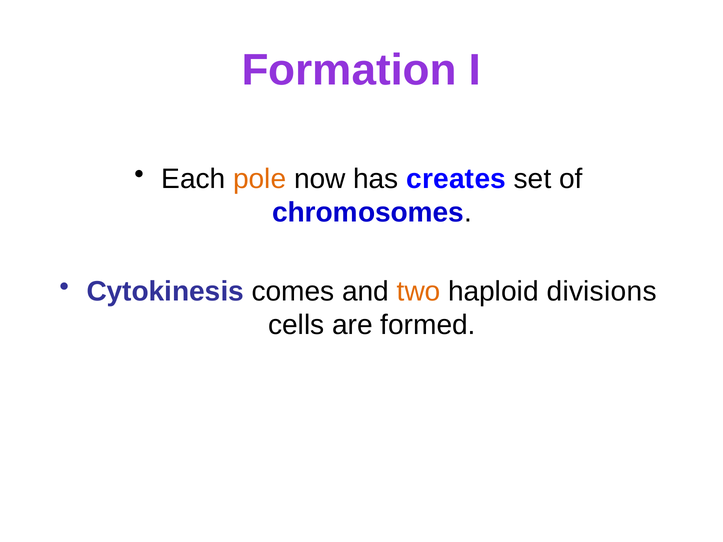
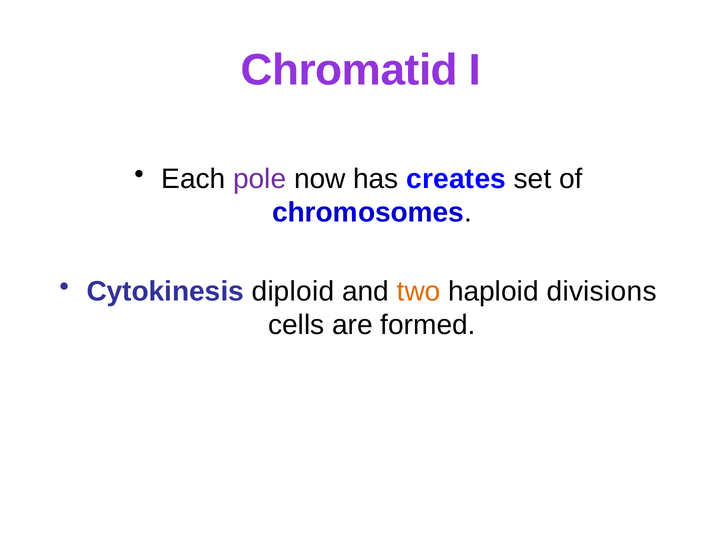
Formation: Formation -> Chromatid (349, 70)
pole colour: orange -> purple (260, 179)
comes: comes -> diploid (293, 292)
